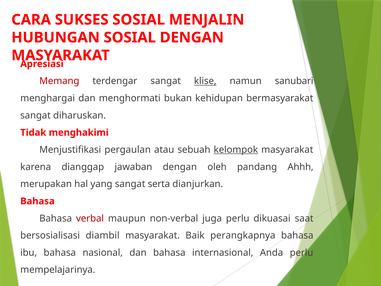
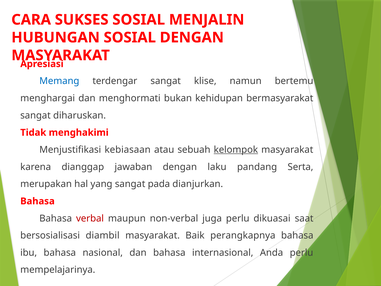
Memang colour: red -> blue (59, 81)
klise underline: present -> none (205, 81)
sanubari: sanubari -> bertemu (294, 81)
pergaulan: pergaulan -> kebiasaan (128, 150)
oleh: oleh -> laku (217, 167)
Ahhh: Ahhh -> Serta (300, 167)
serta: serta -> pada (159, 184)
